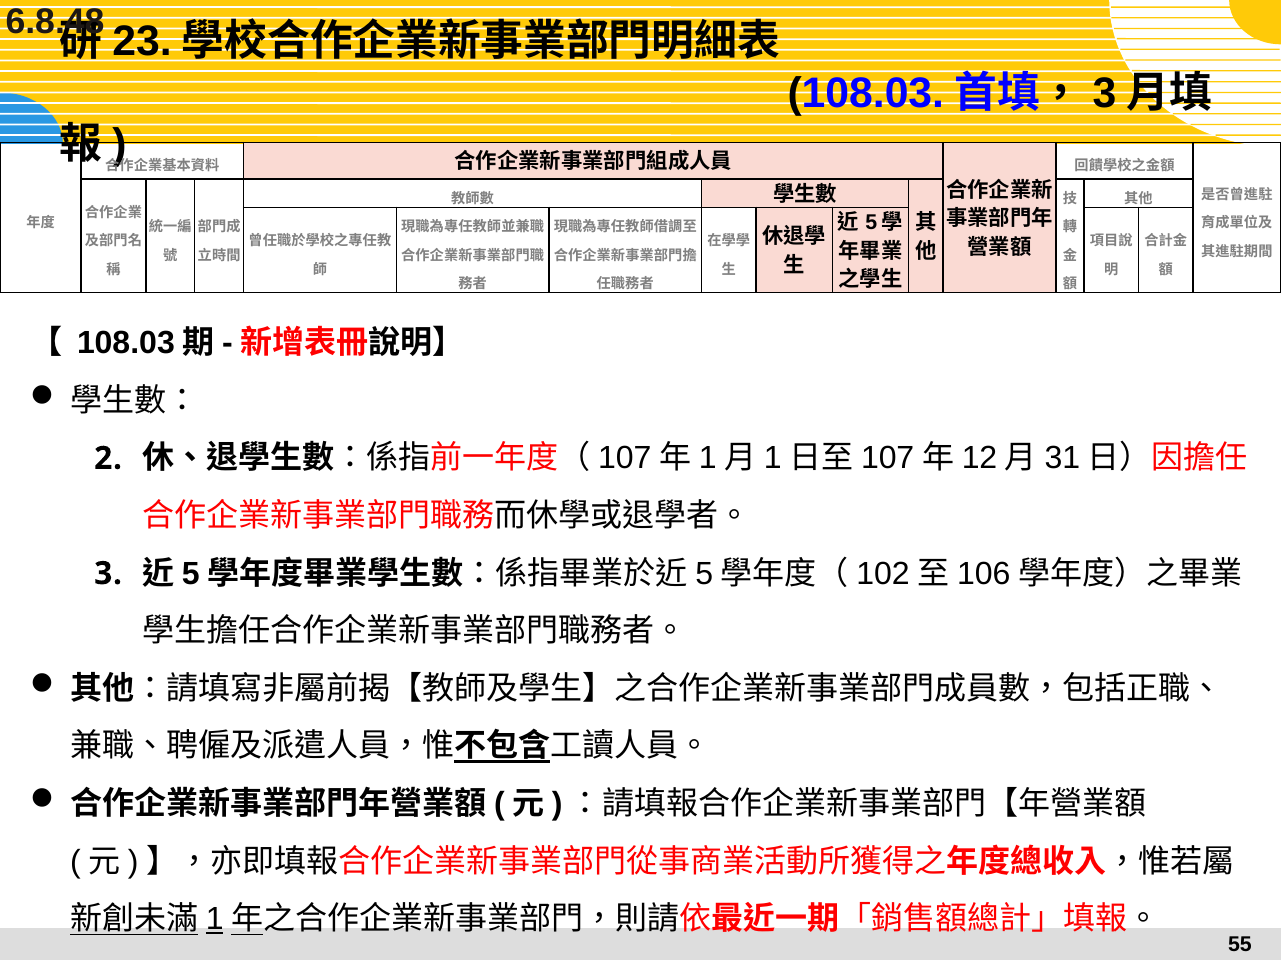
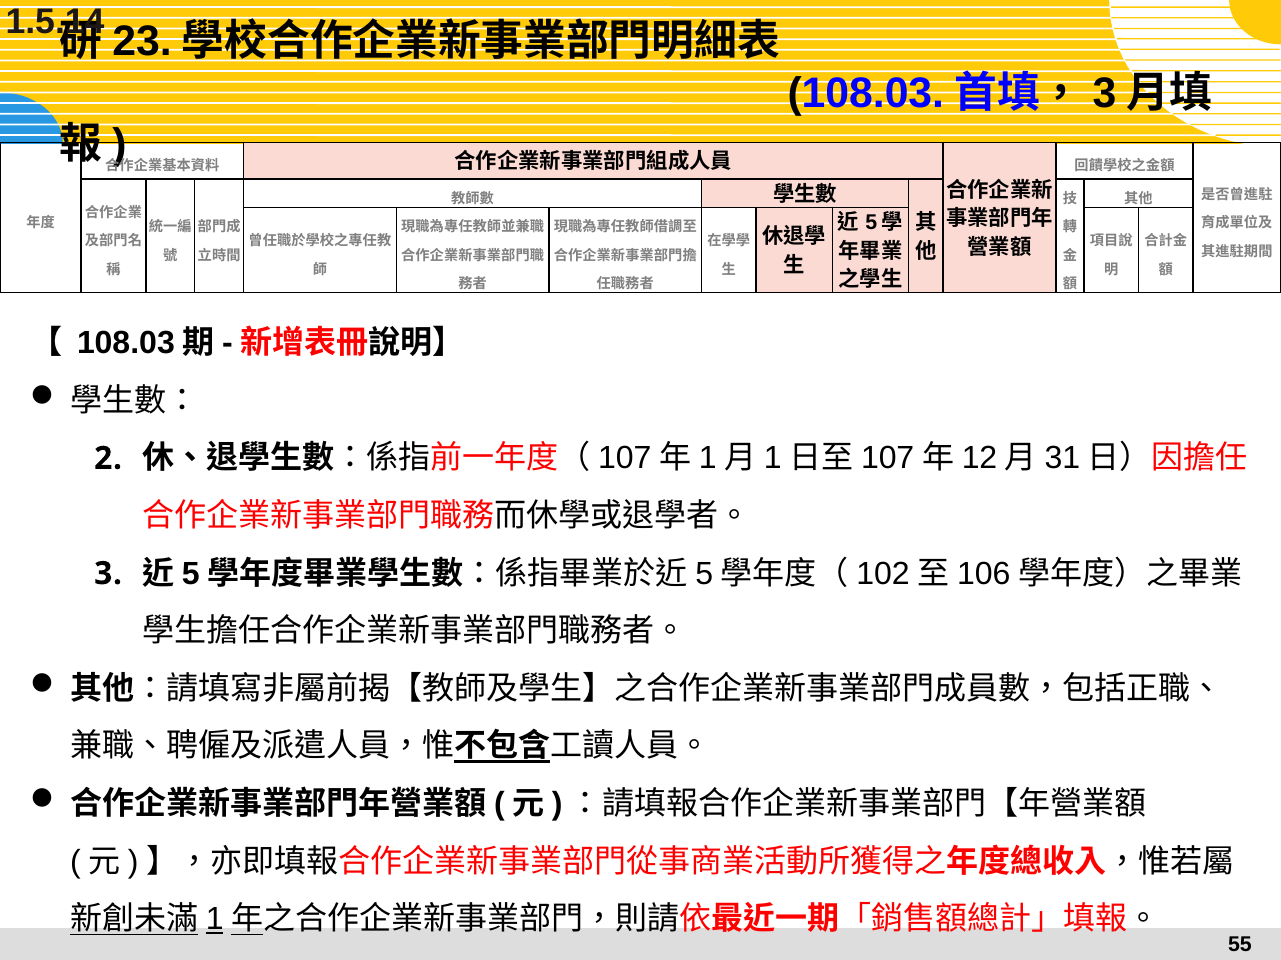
6.8.48: 6.8.48 -> 1.5.14 (55, 22)
